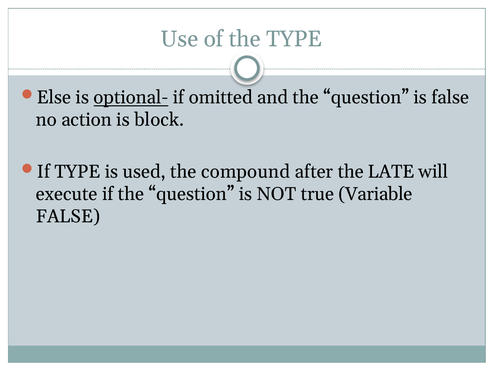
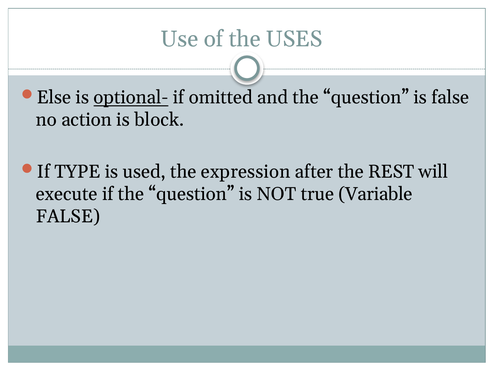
the TYPE: TYPE -> USES (294, 39)
compound: compound -> expression (246, 172)
LATE: LATE -> REST (391, 172)
